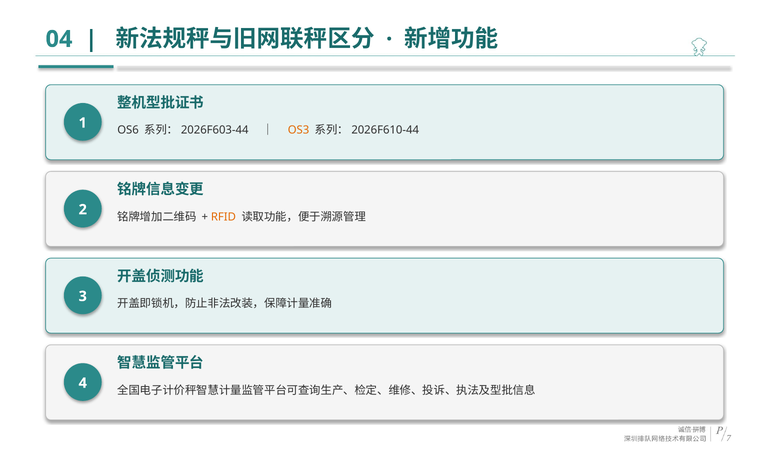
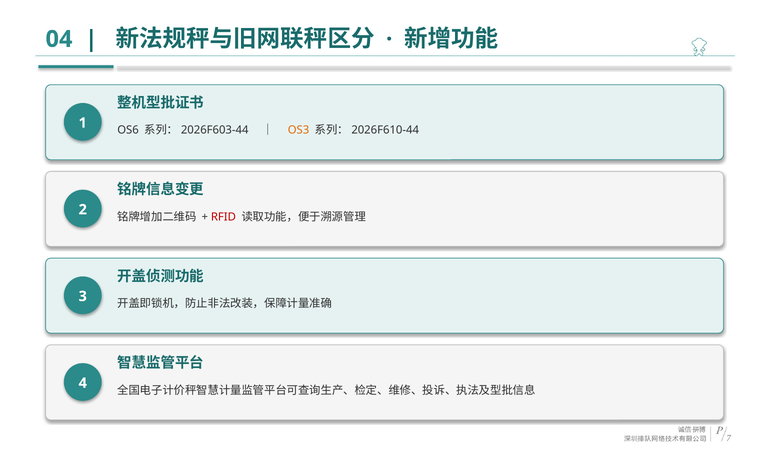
RFID colour: orange -> red (223, 217)
